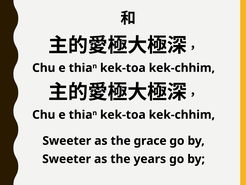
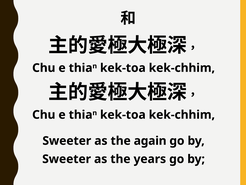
grace: grace -> again (150, 140)
